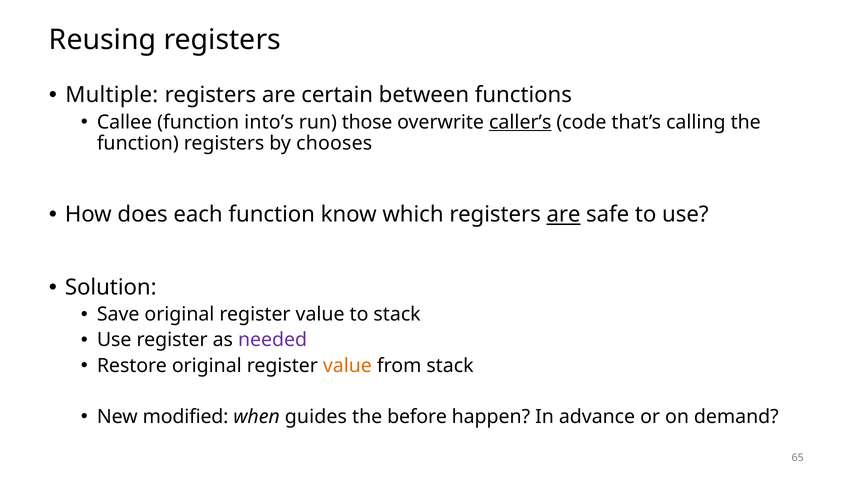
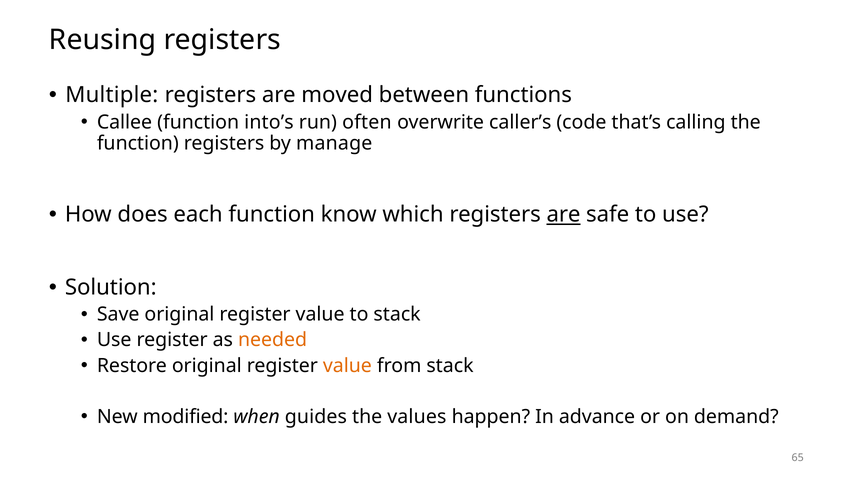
certain: certain -> moved (337, 95)
those: those -> often (367, 122)
caller’s underline: present -> none (520, 122)
chooses: chooses -> manage (334, 143)
needed colour: purple -> orange (273, 340)
before: before -> values (417, 416)
